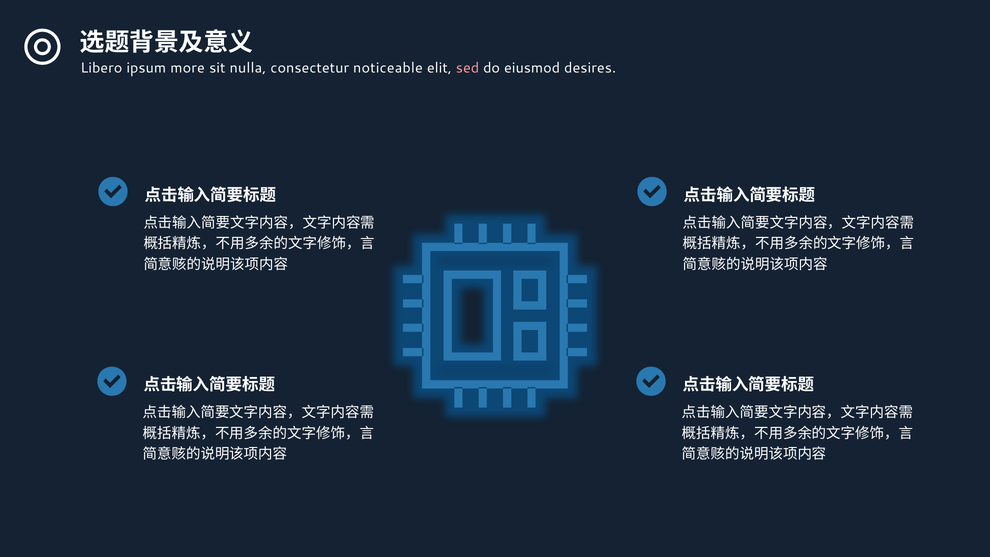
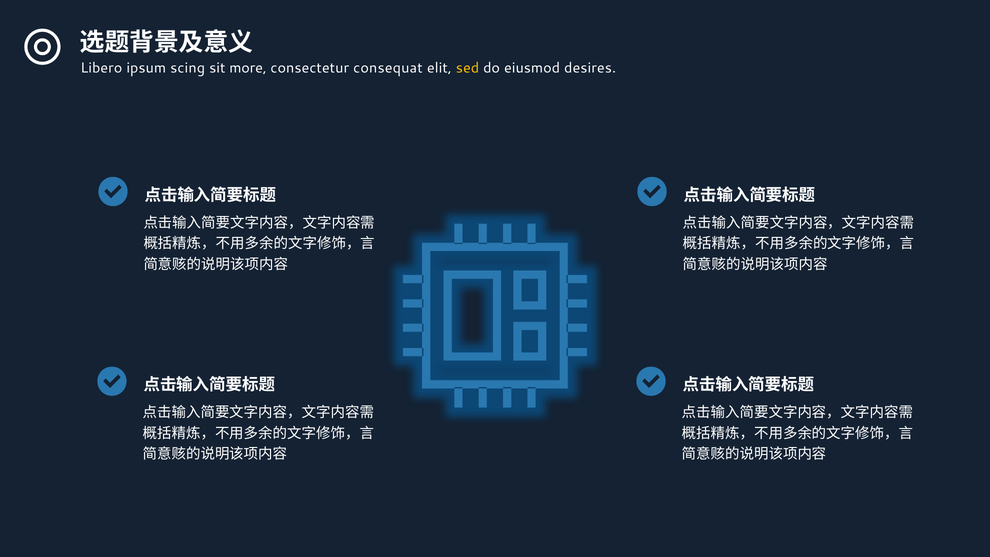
more: more -> scing (188, 68)
nulla: nulla -> more (248, 68)
noticeable: noticeable -> consequat (388, 68)
sed colour: pink -> yellow (467, 68)
